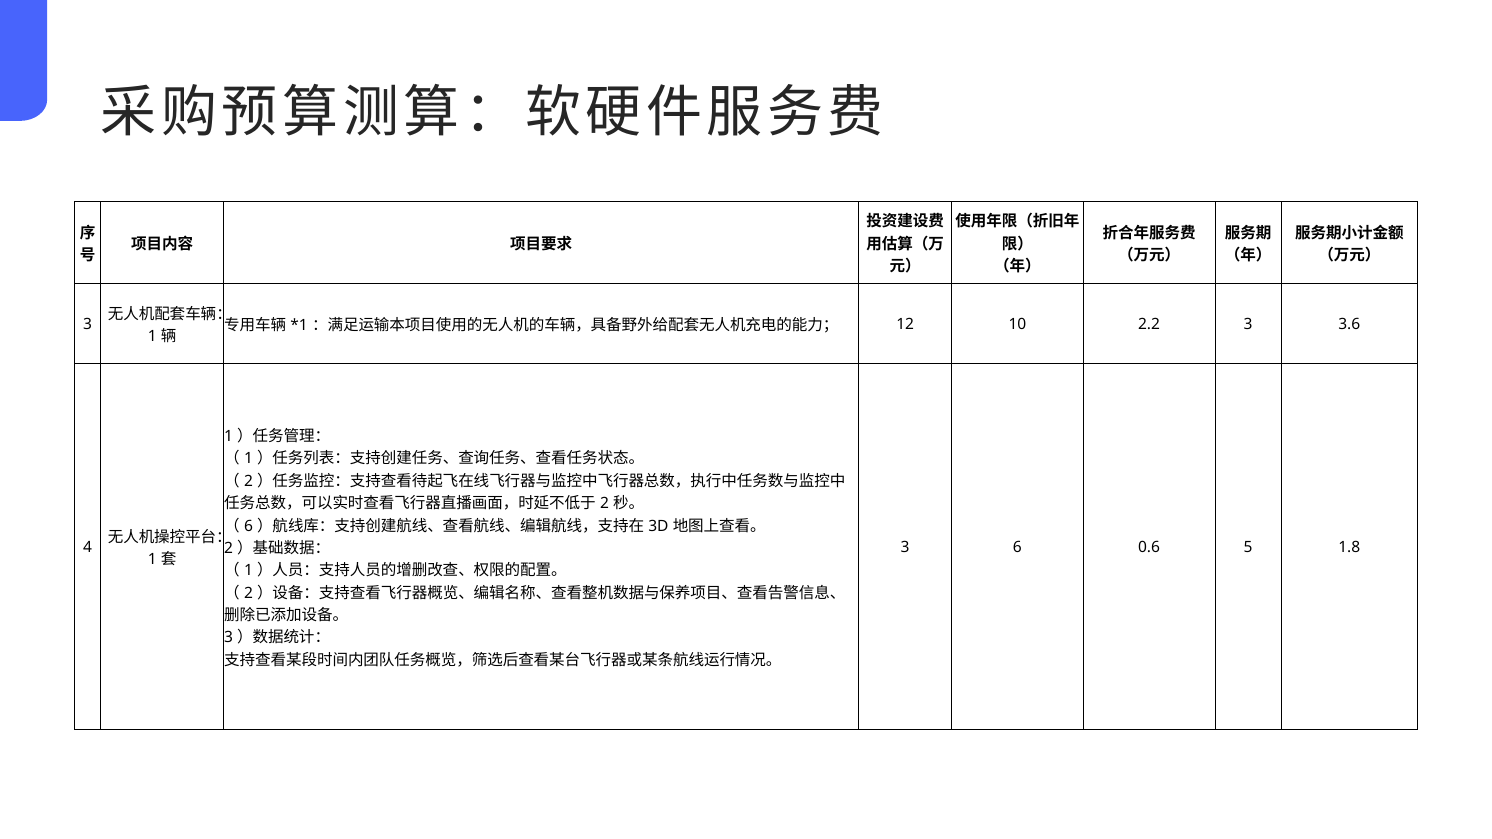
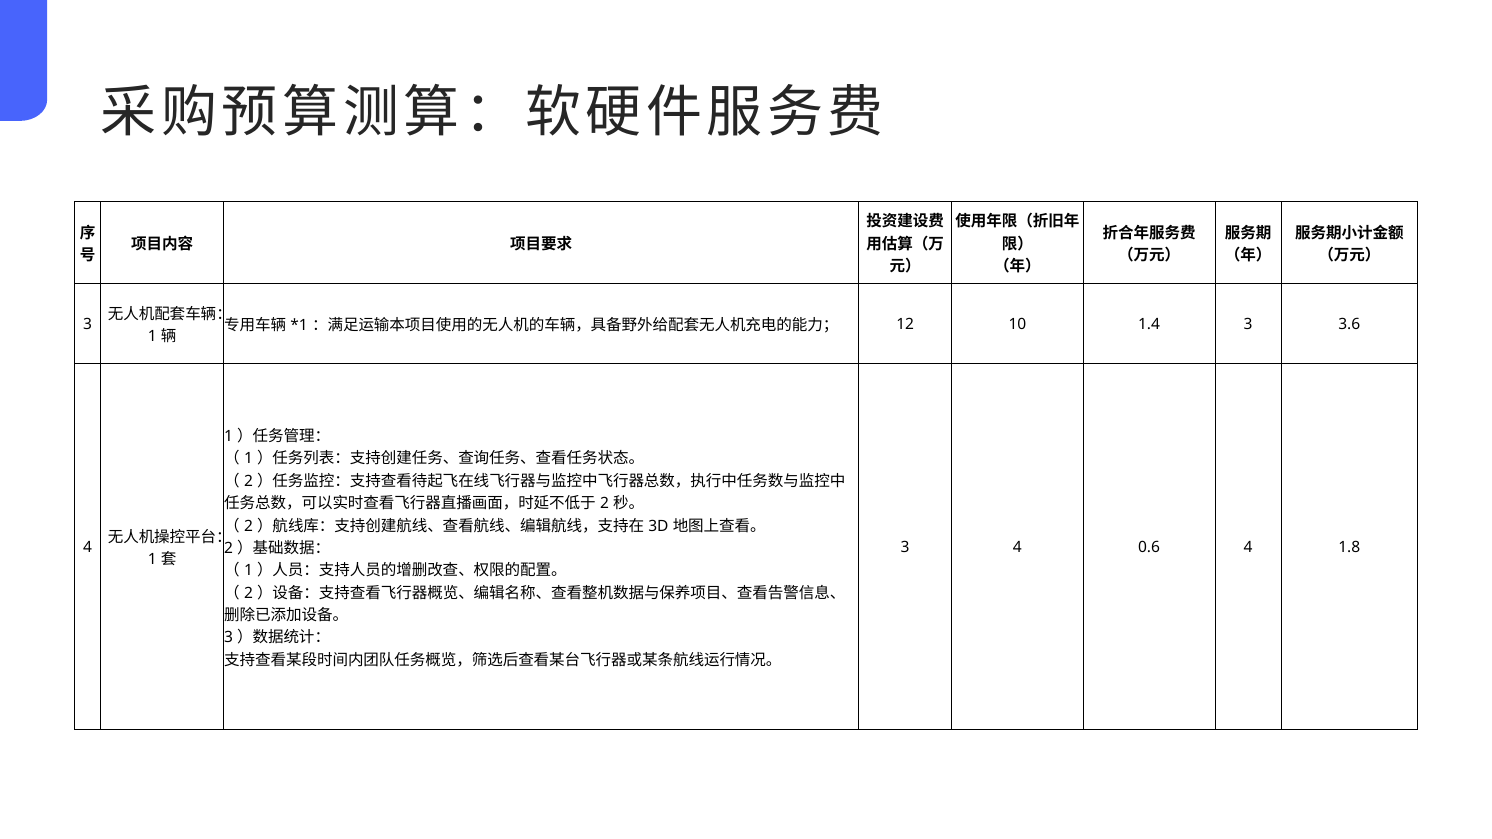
2.2: 2.2 -> 1.4 (1149, 325)
6: 6 -> 2 (249, 526)
3 6: 6 -> 4 (1017, 548)
0.6 5: 5 -> 4 (1248, 548)
